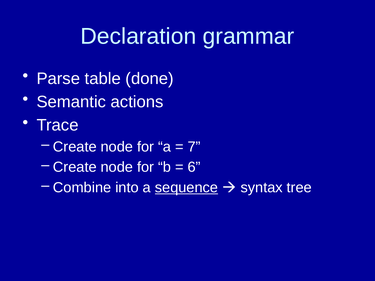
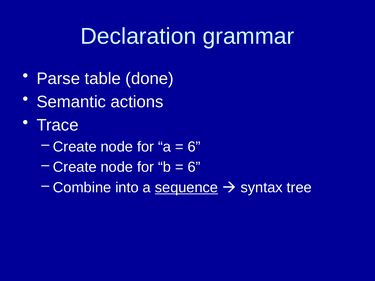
7: 7 -> 6 (194, 147)
